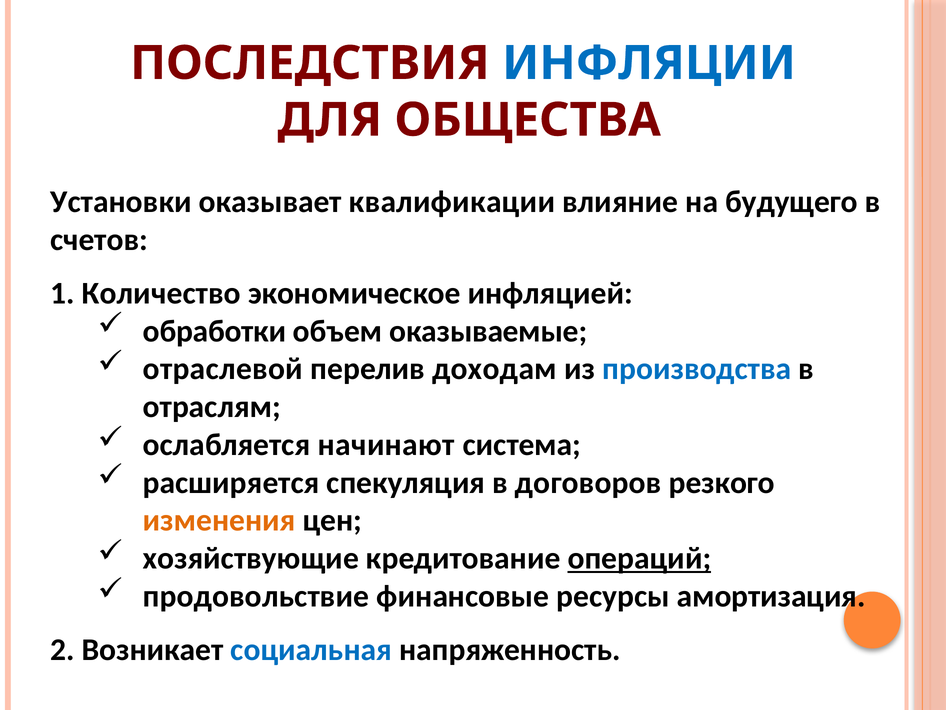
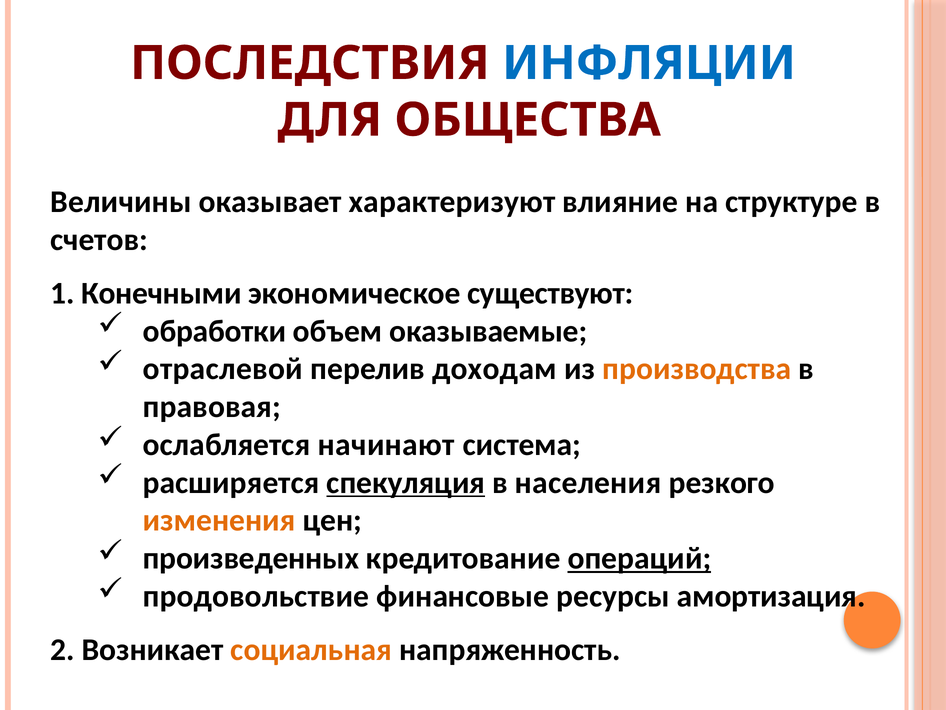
Установки: Установки -> Величины (121, 202)
квалификации: квалификации -> характеризуют (452, 202)
будущего: будущего -> структуре (791, 202)
Количество: Количество -> Конечными (162, 293)
инфляцией: инфляцией -> существуют (550, 293)
производства colour: blue -> orange (697, 369)
отраслям: отраслям -> правовая (212, 407)
спекуляция underline: none -> present (406, 482)
договоров: договоров -> населения (588, 482)
хозяйствующие: хозяйствующие -> произведенных (251, 558)
социальная colour: blue -> orange (311, 649)
